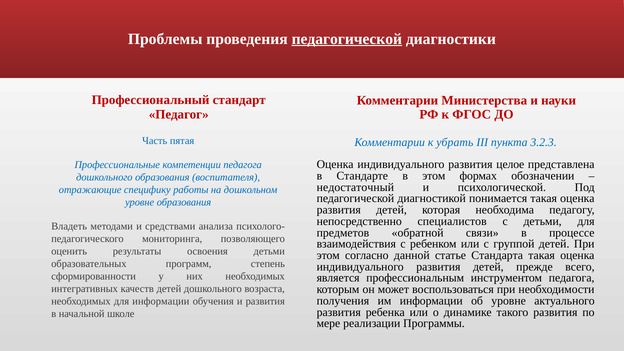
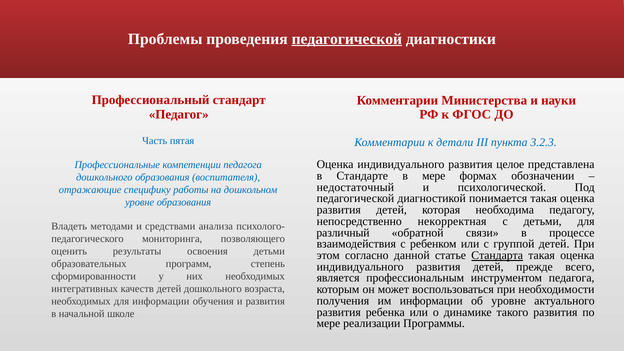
убрать: убрать -> детали (455, 143)
в этом: этом -> мере (434, 176)
специалистов: специалистов -> некорректная (452, 221)
предметов: предметов -> различный (343, 233)
Стандарта underline: none -> present (497, 255)
